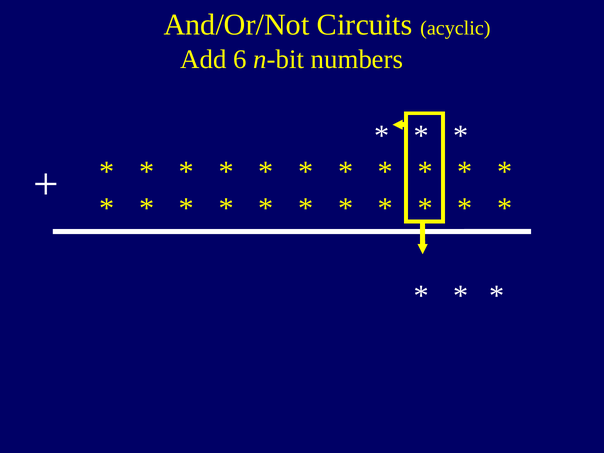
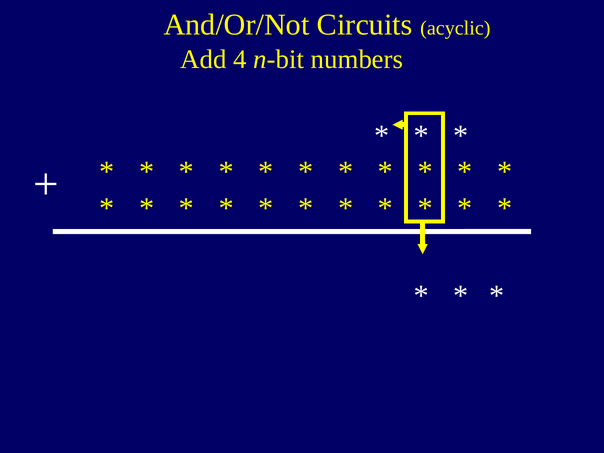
6: 6 -> 4 (240, 59)
